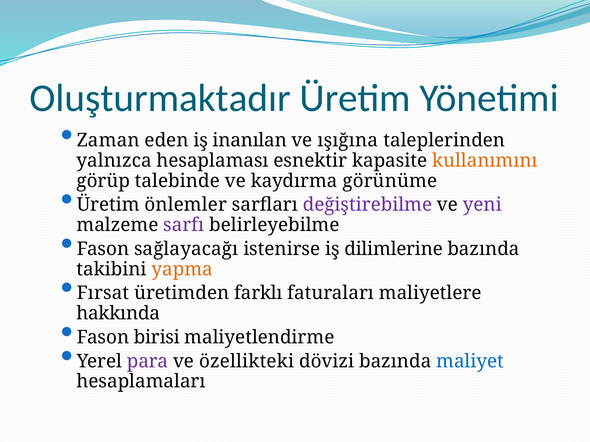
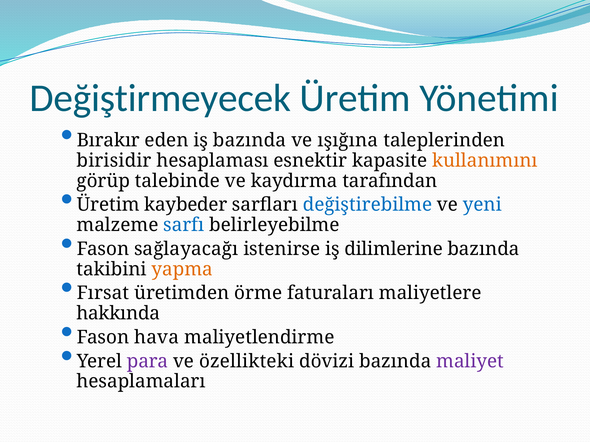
Oluşturmaktadır: Oluşturmaktadır -> Değiştirmeyecek (160, 98)
Zaman: Zaman -> Bırakır (108, 140)
iş inanılan: inanılan -> bazında (250, 140)
yalnızca: yalnızca -> birisidir (114, 161)
görünüme: görünüme -> tarafından (390, 181)
önlemler: önlemler -> kaybeder (186, 205)
değiştirebilme colour: purple -> blue (367, 205)
yeni colour: purple -> blue (482, 205)
sarfı colour: purple -> blue (184, 225)
farklı: farklı -> örme (258, 293)
birisi: birisi -> hava (157, 338)
maliyet colour: blue -> purple (470, 362)
